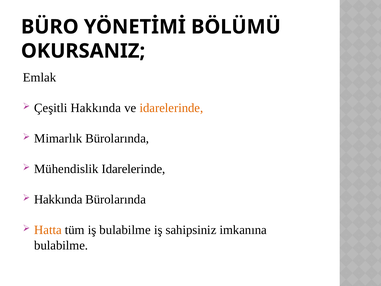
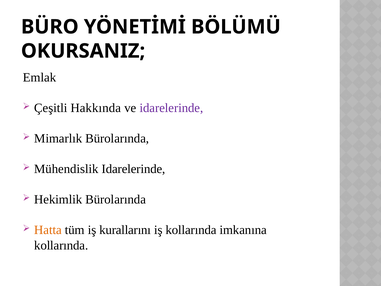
idarelerinde colour: orange -> purple (171, 108)
Hakkında: Hakkında -> Hekimlik (58, 199)
iş bulabilme: bulabilme -> kurallarını (125, 230)
iş sahipsiniz: sahipsiniz -> kollarında (191, 230)
bulabilme: bulabilme -> kollarında (61, 245)
